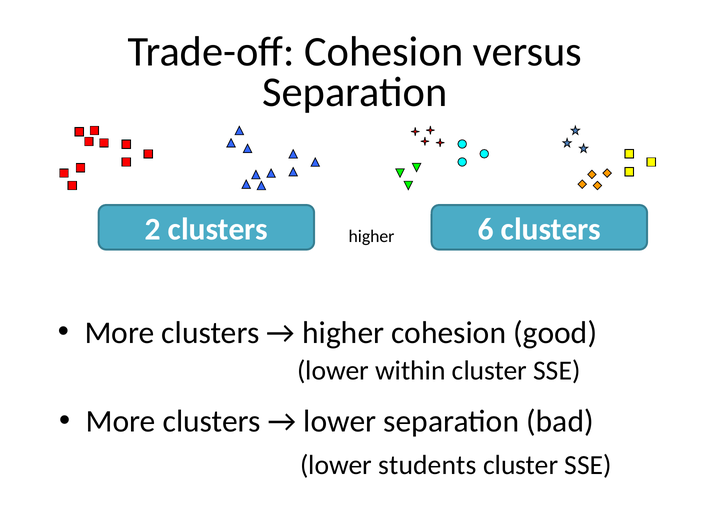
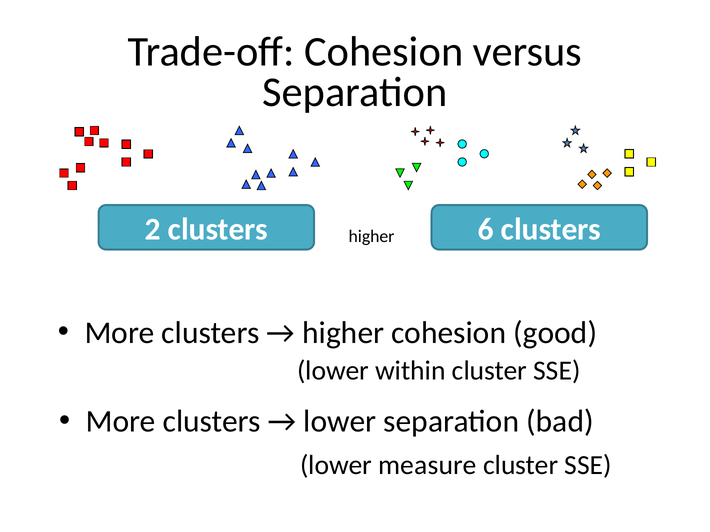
students: students -> measure (427, 466)
